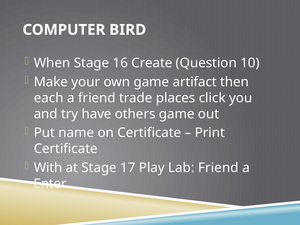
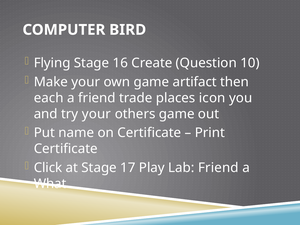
When: When -> Flying (52, 63)
click: click -> icon (212, 98)
try have: have -> your (96, 114)
With: With -> Click (48, 168)
Enter: Enter -> What (50, 184)
